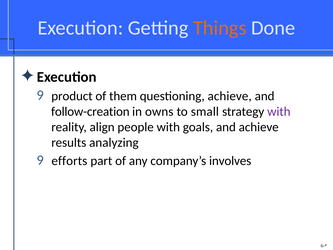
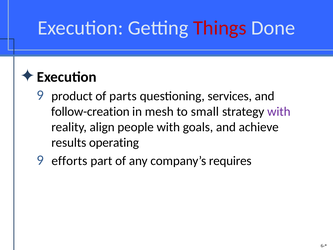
Things colour: orange -> red (220, 28)
them: them -> parts (123, 96)
questioning achieve: achieve -> services (230, 96)
owns: owns -> mesh (159, 111)
analyzing: analyzing -> operating (114, 143)
involves: involves -> requires (230, 161)
